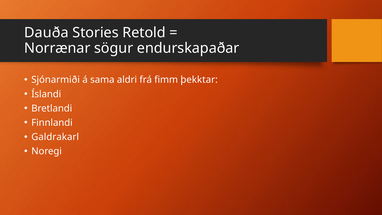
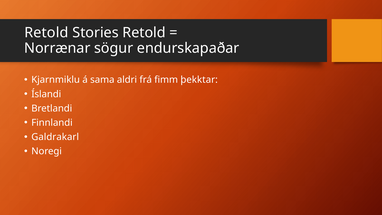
Dauða: Dauða -> Retold (46, 33)
Sjónarmiði: Sjónarmiði -> Kjarnmiklu (56, 80)
